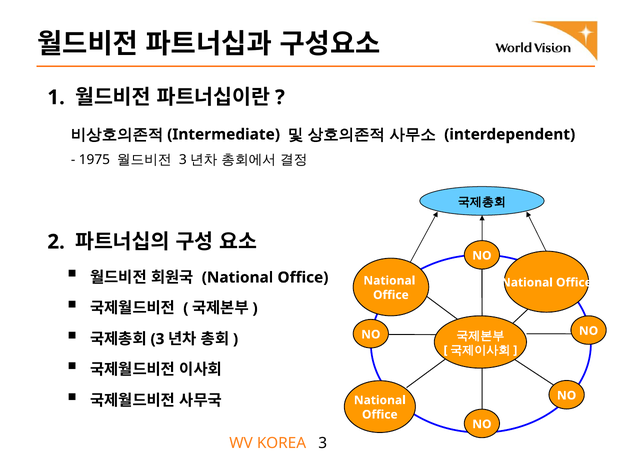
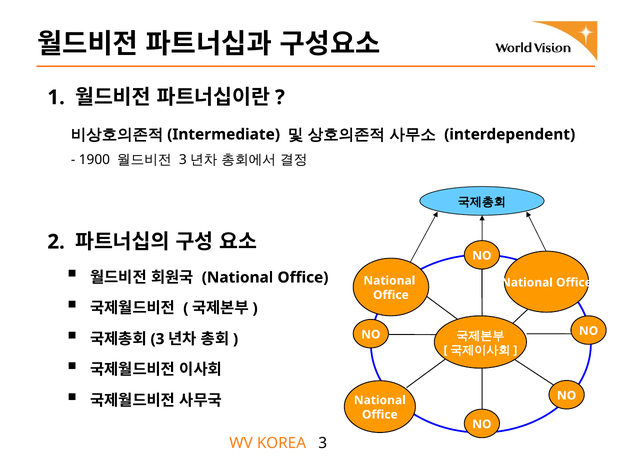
1975: 1975 -> 1900 (94, 160)
